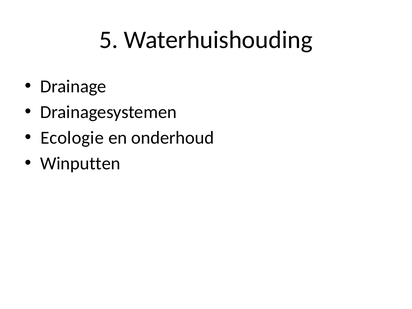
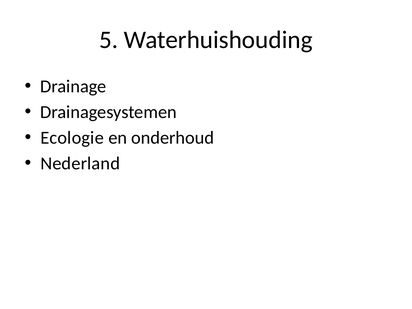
Winputten: Winputten -> Nederland (80, 163)
